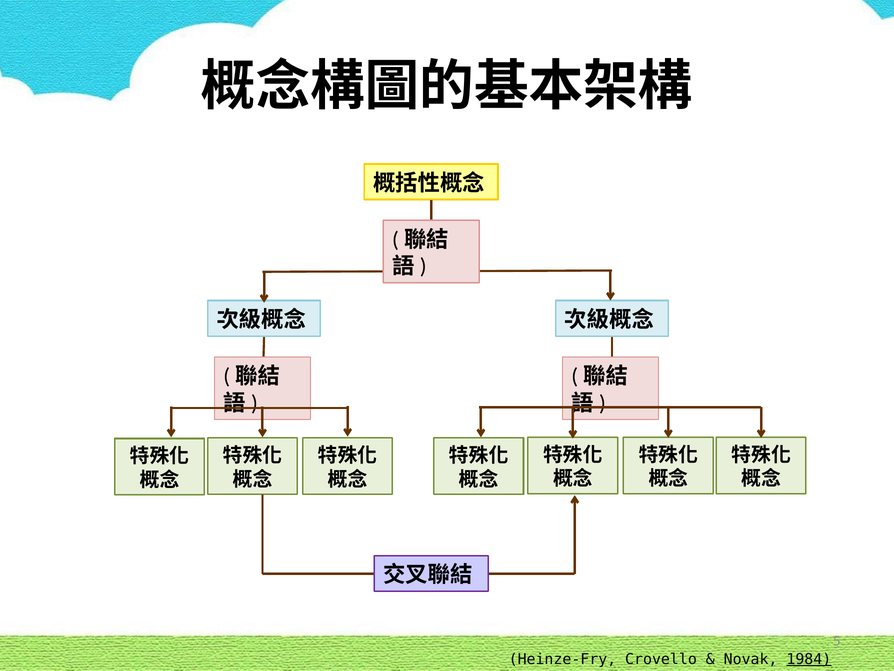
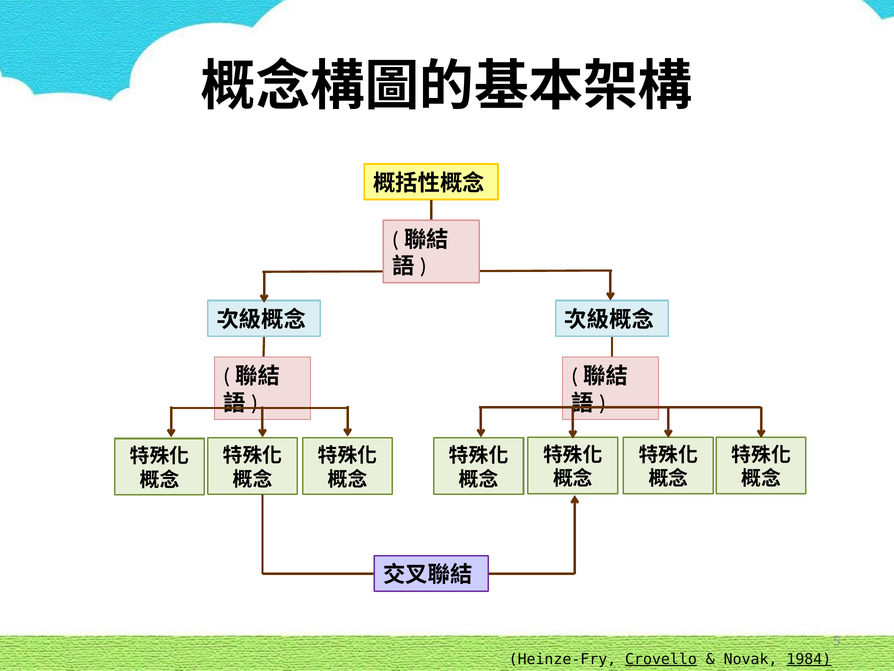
Crovello underline: none -> present (661, 659)
